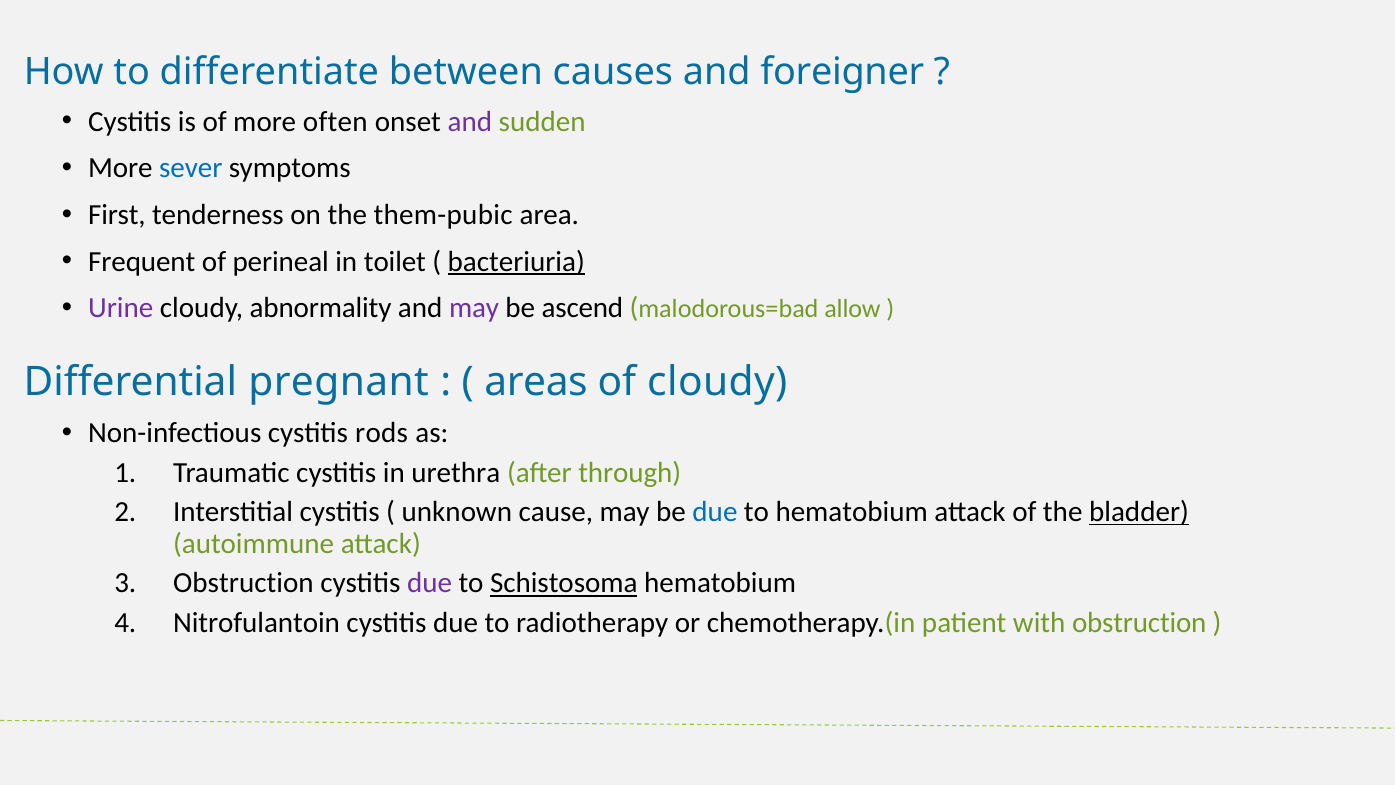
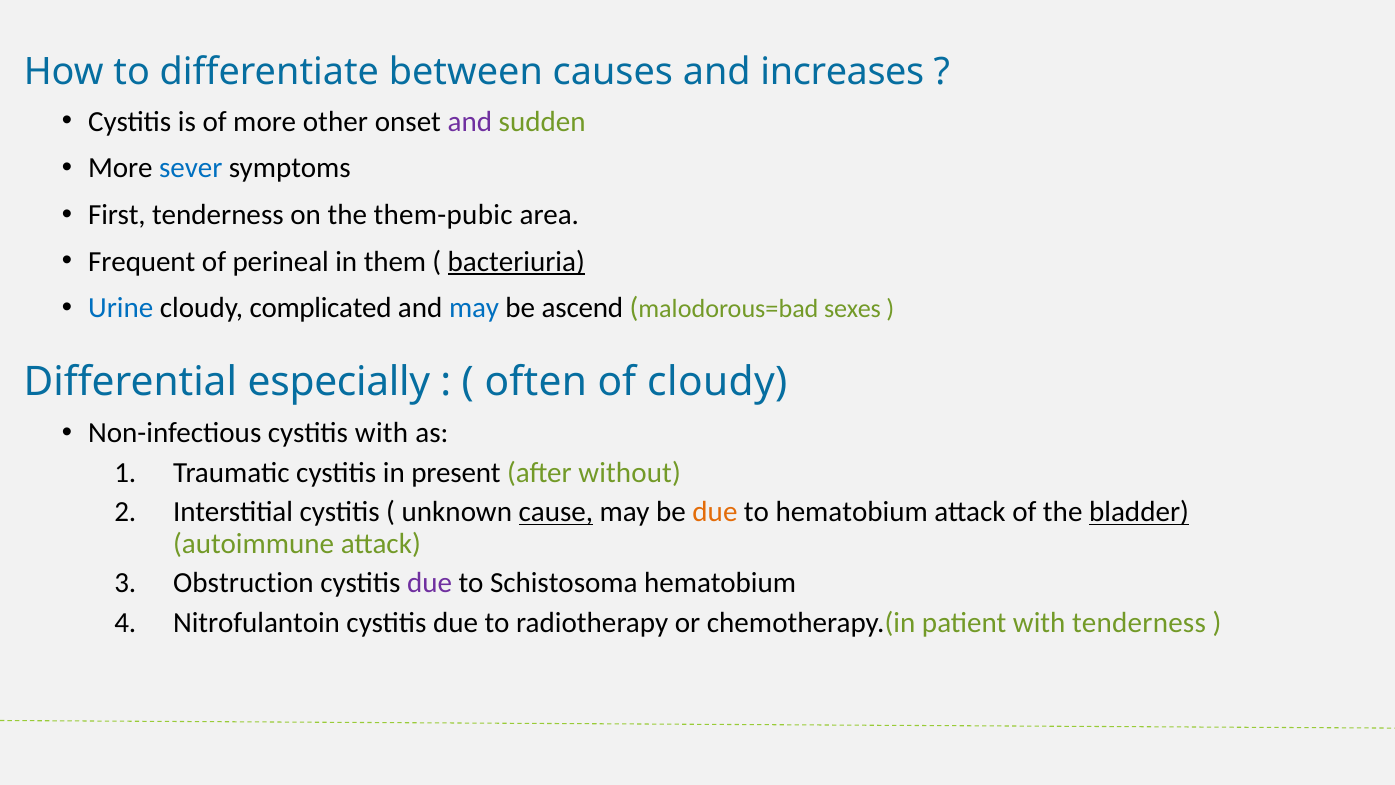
foreigner: foreigner -> increases (842, 72)
often: often -> other (335, 122)
toilet: toilet -> them (395, 261)
Urine colour: purple -> blue (121, 308)
abnormality: abnormality -> complicated (321, 308)
may colour: purple -> blue (474, 308)
allow: allow -> sexes (853, 309)
pregnant: pregnant -> especially (339, 382)
areas: areas -> often (536, 382)
cystitis rods: rods -> with (382, 433)
urethra: urethra -> present (456, 472)
through: through -> without (630, 472)
cause underline: none -> present (556, 512)
due colour: blue -> orange (715, 512)
Schistosoma underline: present -> none (564, 583)
with obstruction: obstruction -> tenderness (1139, 622)
